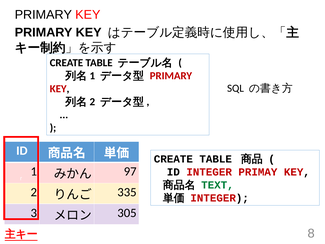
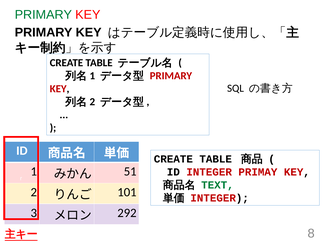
PRIMARY colour: black -> green (43, 15)
97: 97 -> 51 (130, 171)
335: 335 -> 101 (127, 192)
305: 305 -> 292 (127, 213)
